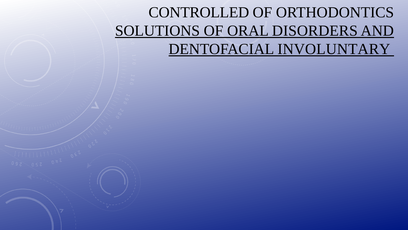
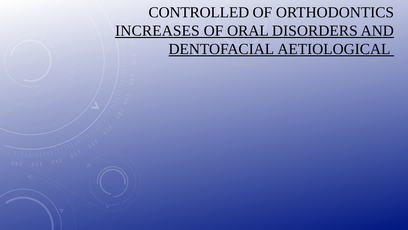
SOLUTIONS: SOLUTIONS -> INCREASES (157, 31)
INVOLUNTARY: INVOLUNTARY -> AETIOLOGICAL (334, 49)
